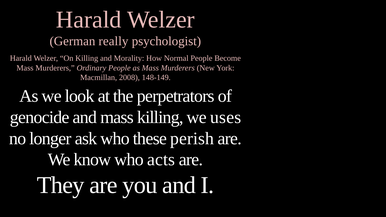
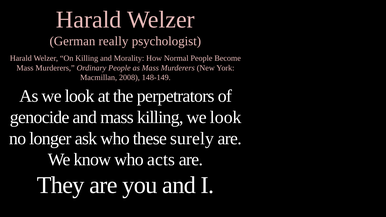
killing we uses: uses -> look (226, 117)
perish: perish -> surely (192, 139)
